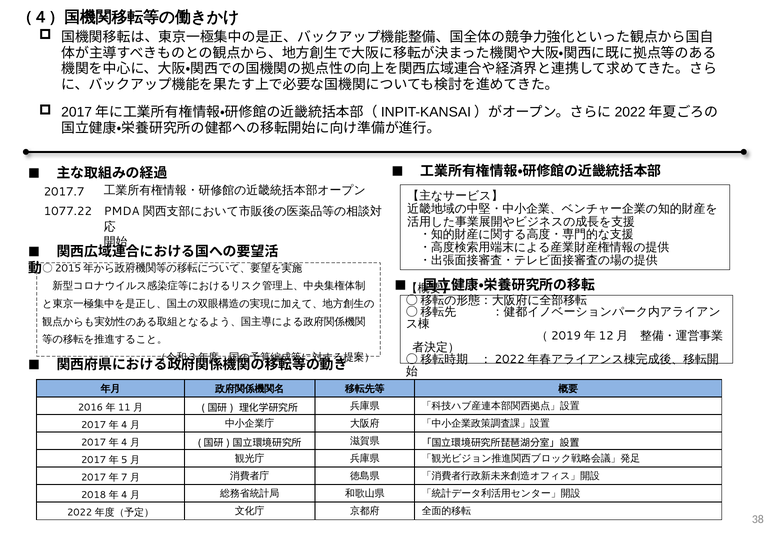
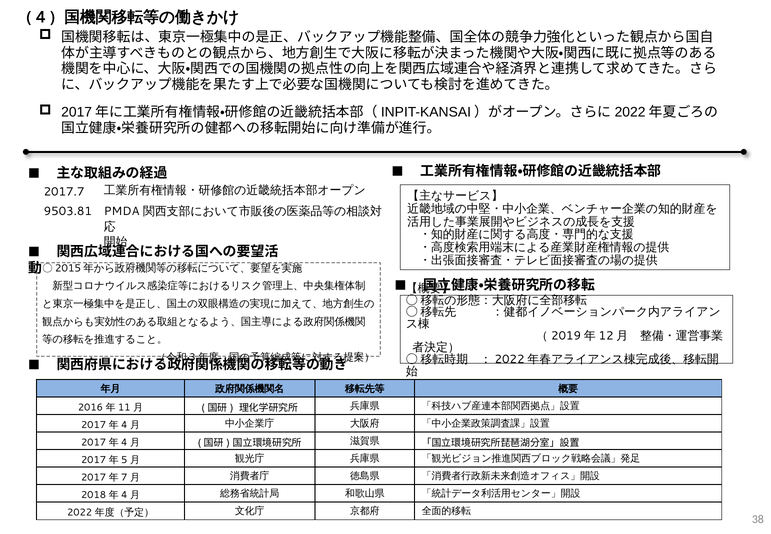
1077.22: 1077.22 -> 9503.81 (68, 211)
